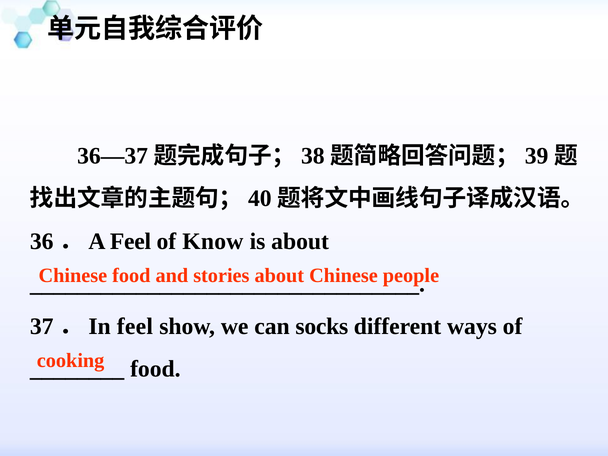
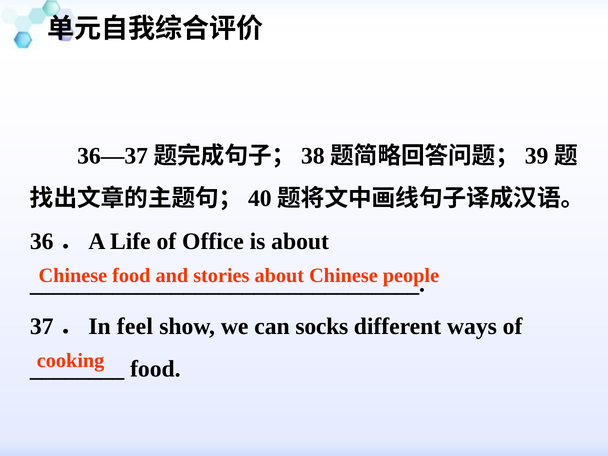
Feel: Feel -> Life (130, 241)
Know: Know -> Office (213, 241)
